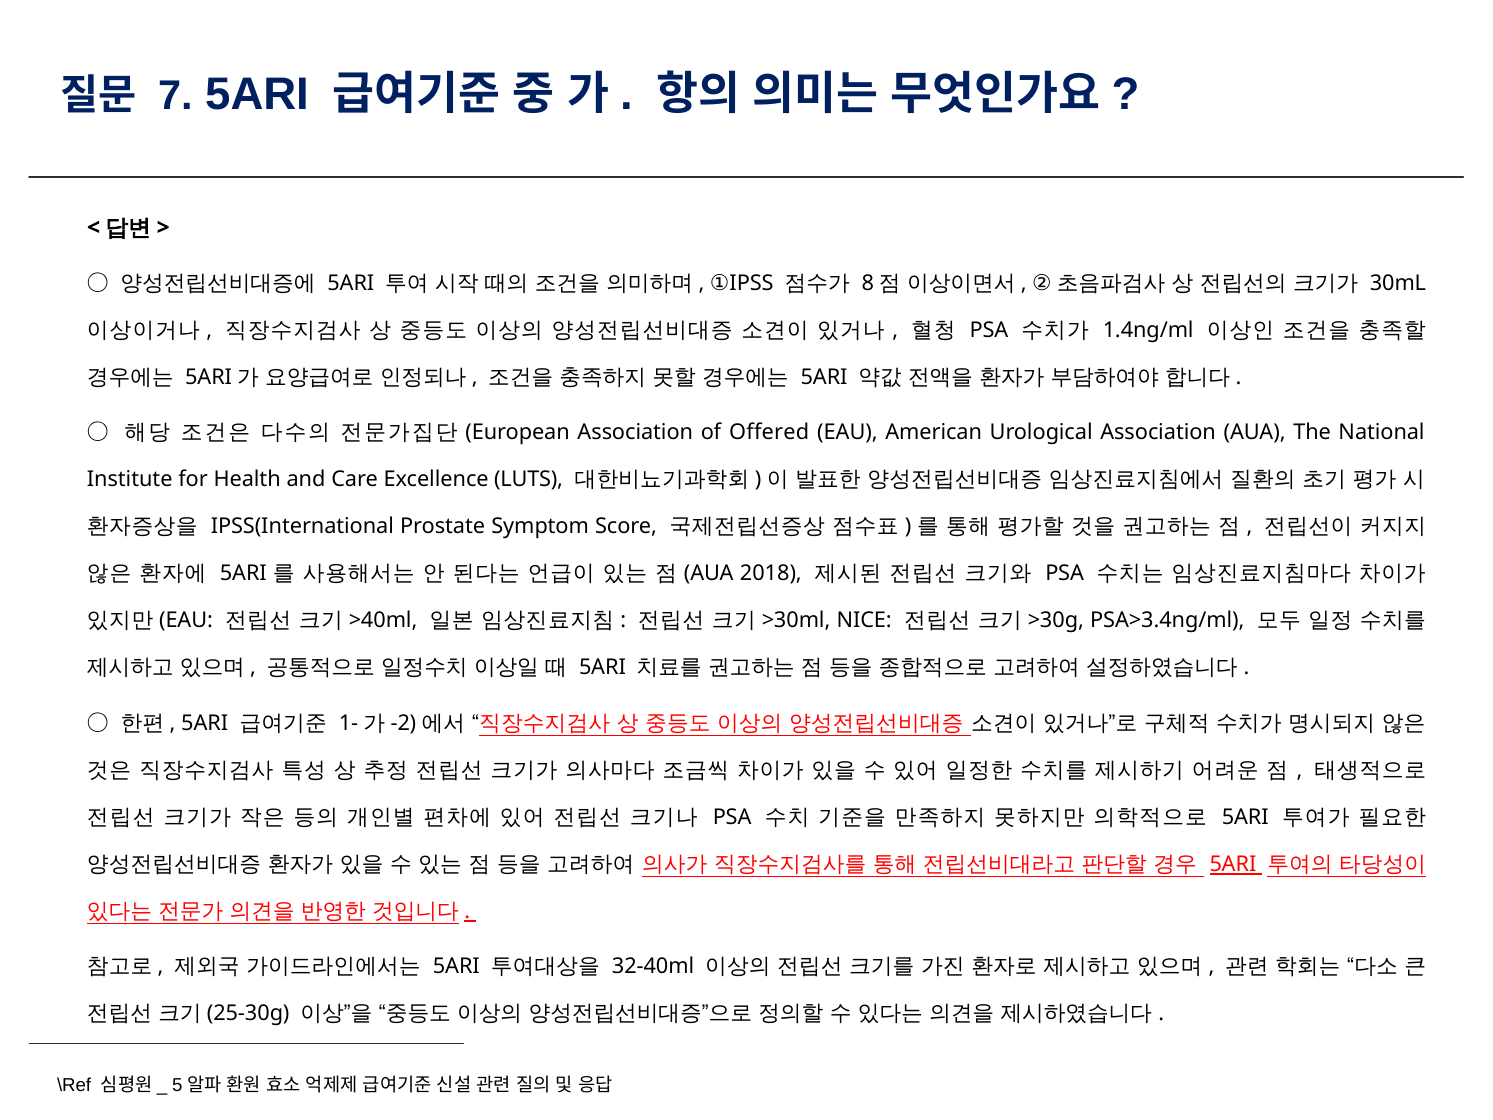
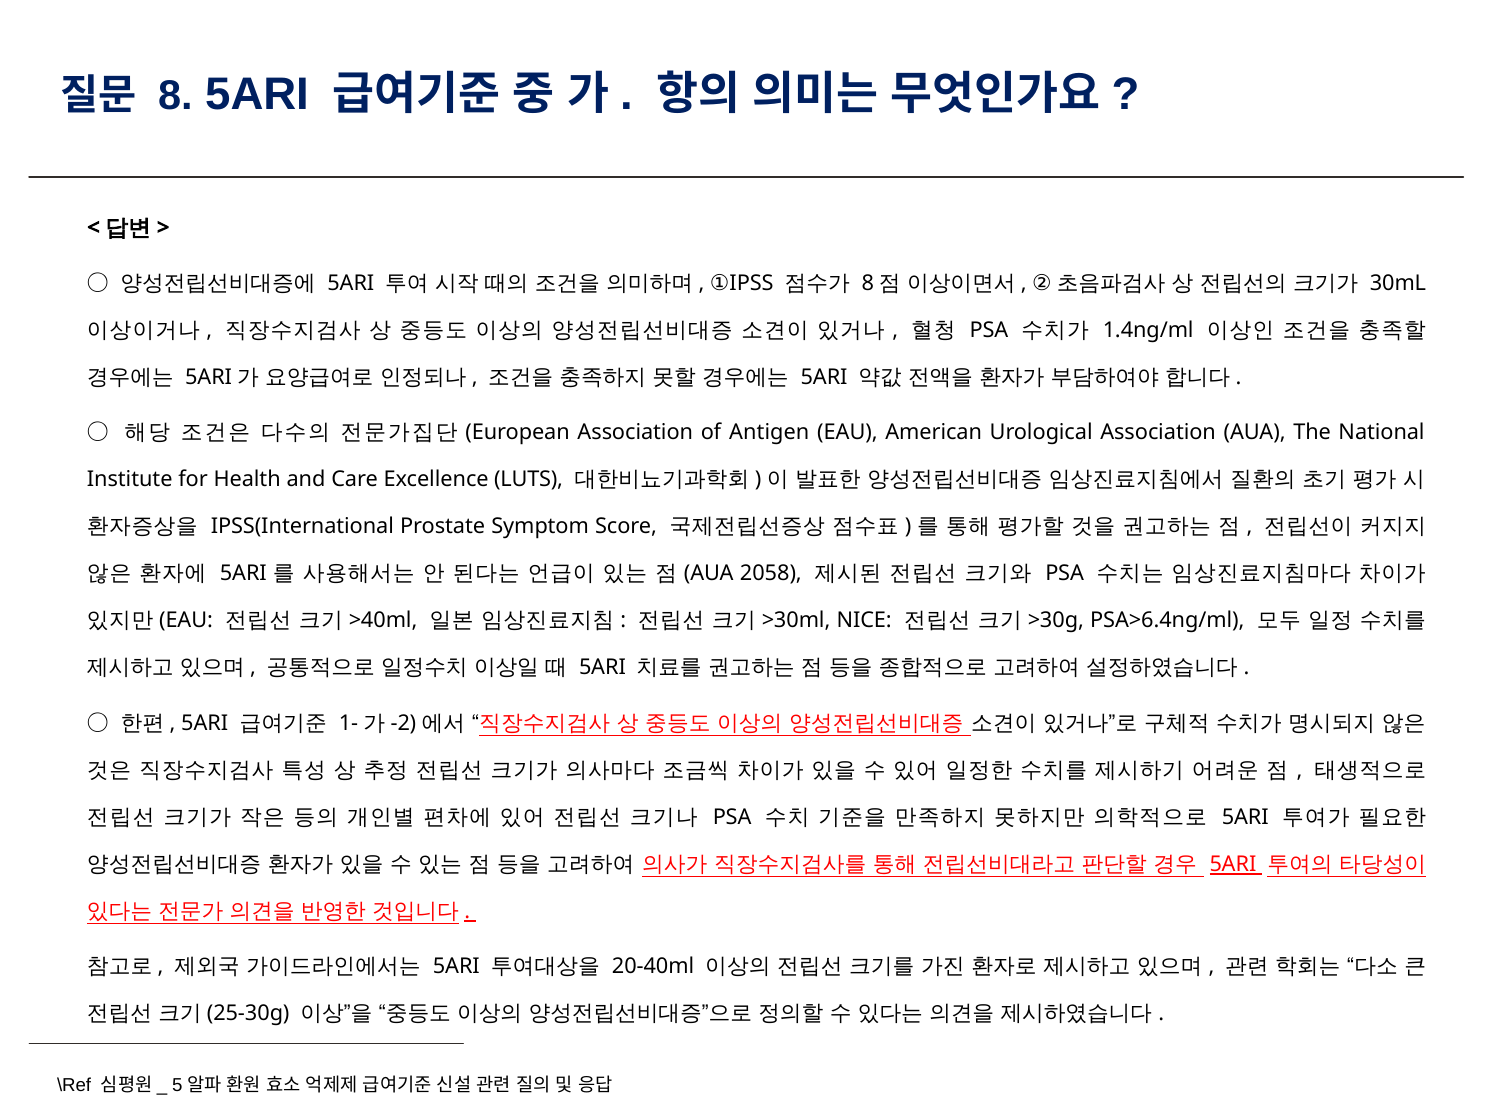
7: 7 -> 8 (175, 96)
Offered: Offered -> Antigen (769, 433)
2018: 2018 -> 2058 (771, 574)
PSA>3.4ng/ml: PSA>3.4ng/ml -> PSA>6.4ng/ml (1167, 621)
32-40ml: 32-40ml -> 20-40ml (653, 966)
